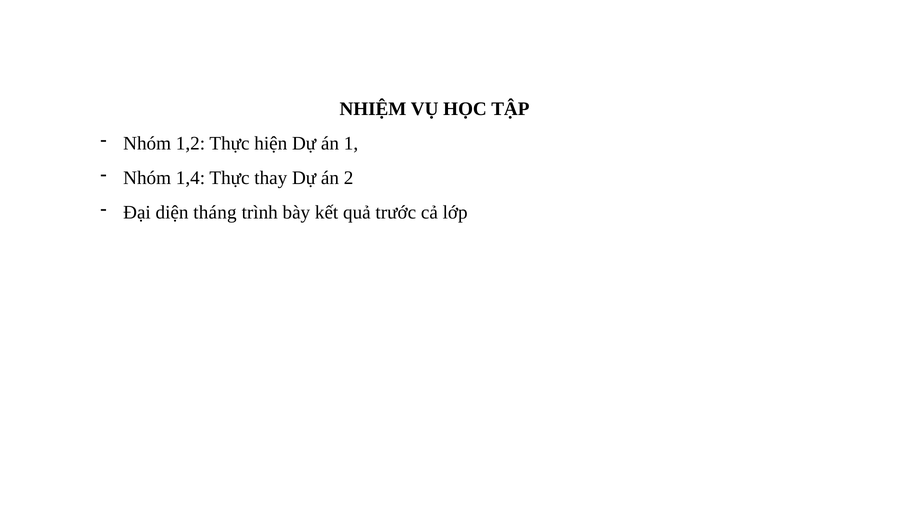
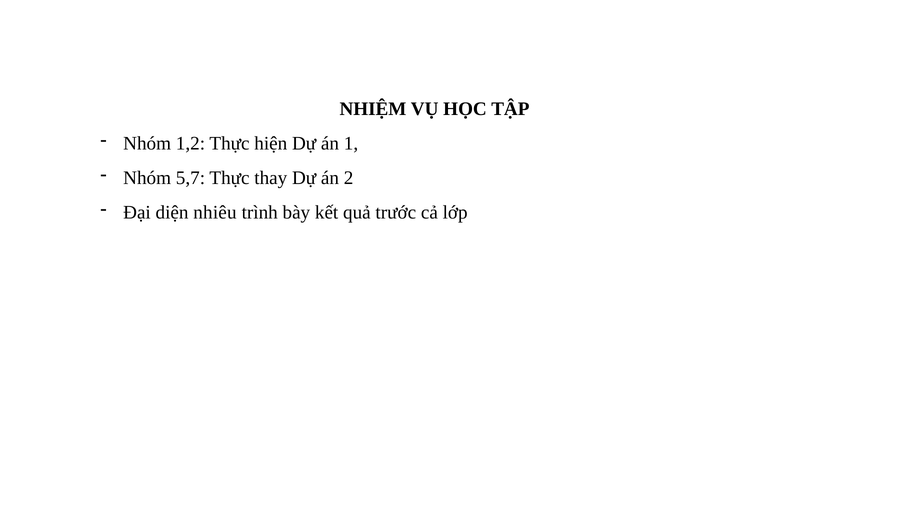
1,4: 1,4 -> 5,7 (190, 178)
tháng: tháng -> nhiêu (215, 212)
